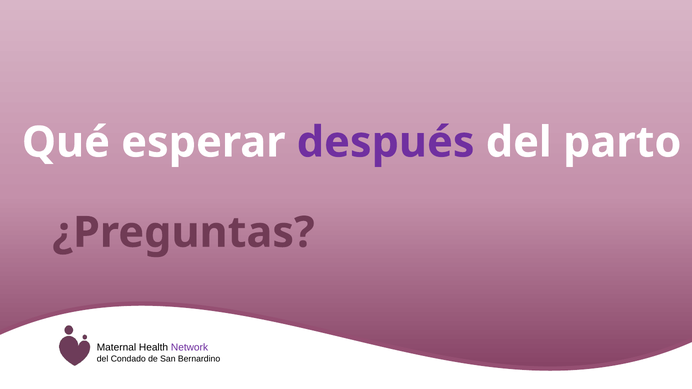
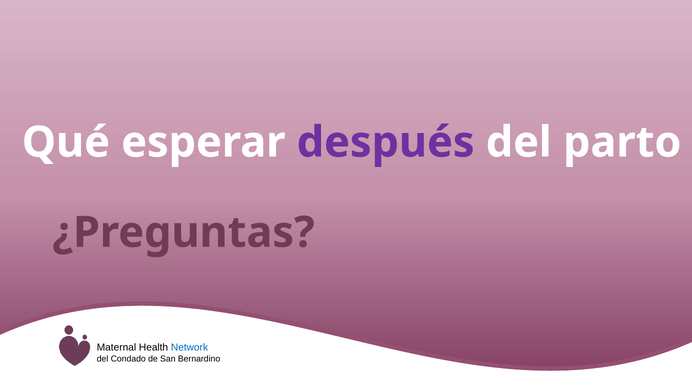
Network colour: purple -> blue (189, 348)
